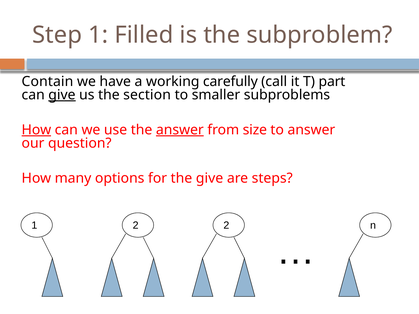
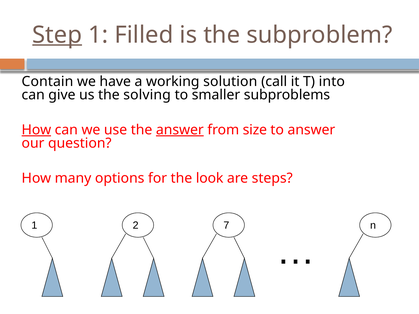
Step underline: none -> present (57, 35)
carefully: carefully -> solution (230, 81)
part: part -> into (332, 81)
give underline: present -> none (62, 95)
section: section -> solving (147, 95)
the give: give -> look (210, 178)
2 2: 2 -> 7 (226, 226)
